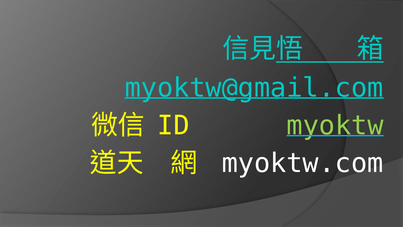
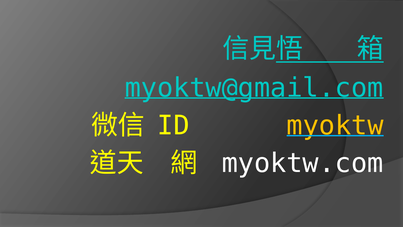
myoktw colour: light green -> yellow (335, 125)
